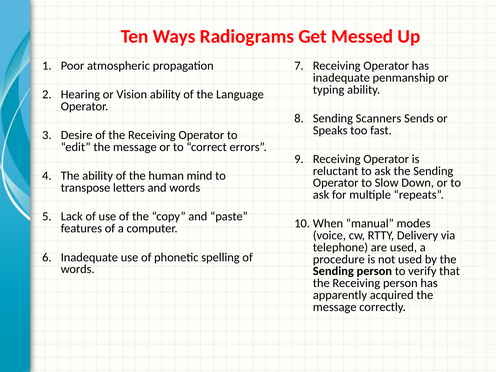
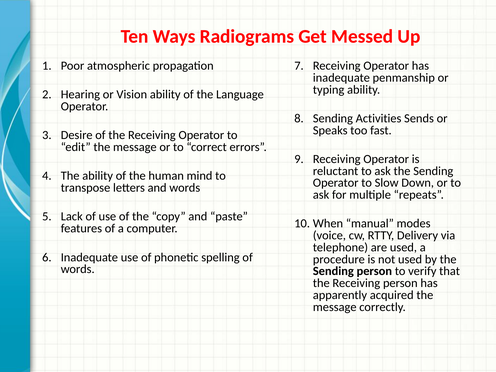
Scanners: Scanners -> Activities (379, 118)
